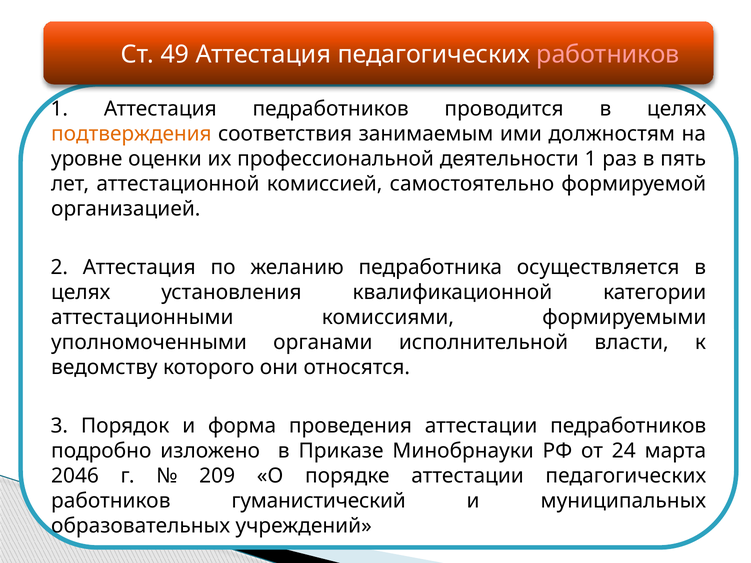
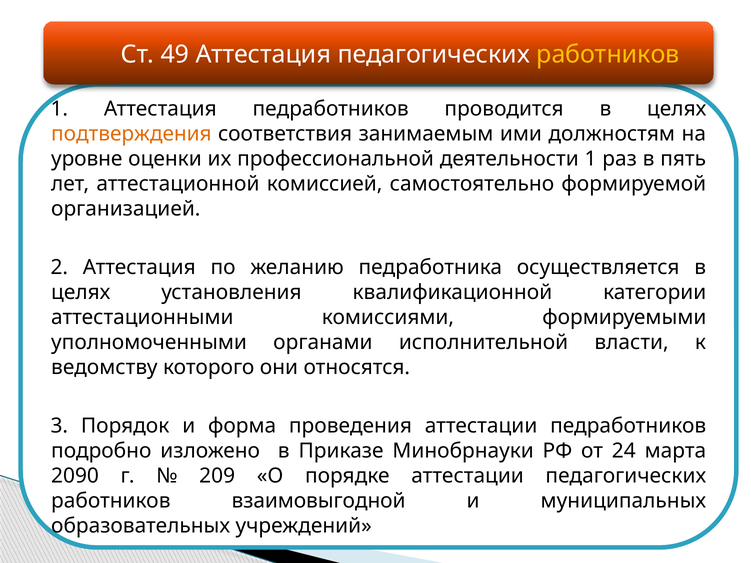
работников colour: pink -> yellow (608, 55)
2046: 2046 -> 2090 (75, 476)
гуманистический: гуманистический -> взаимовыгодной (319, 501)
